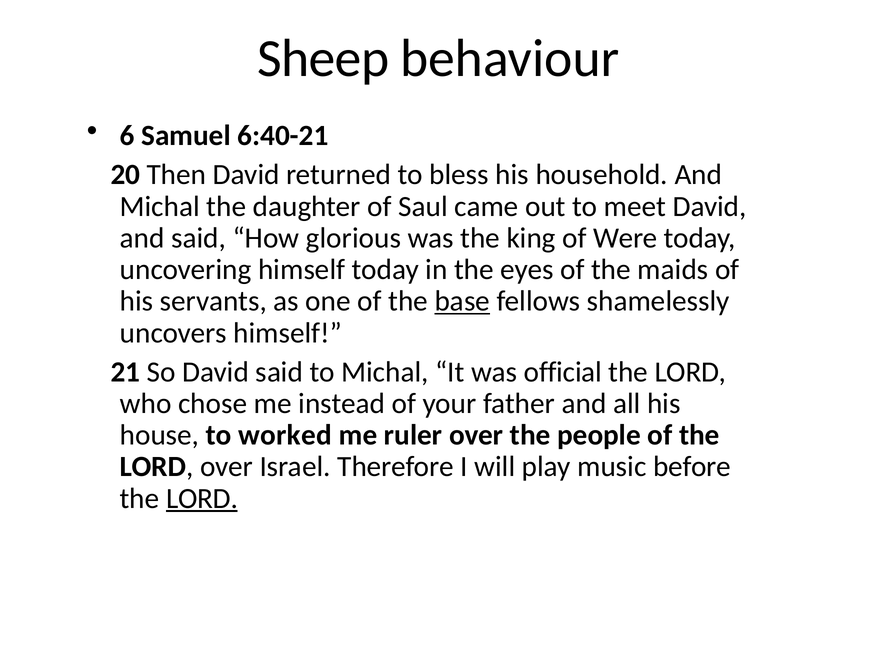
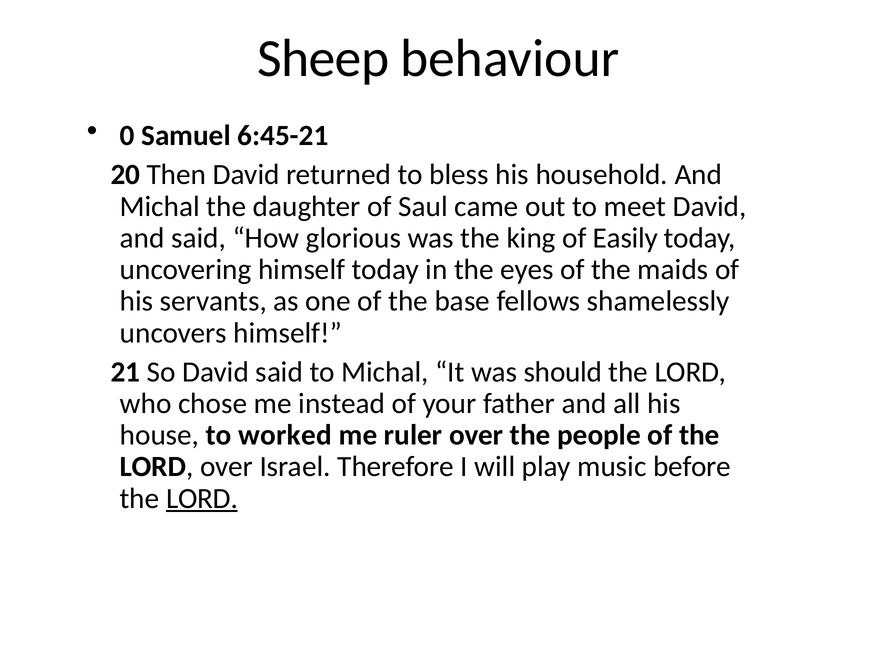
6: 6 -> 0 (127, 136)
6:40-21: 6:40-21 -> 6:45-21 (283, 136)
Were: Were -> Easily (625, 238)
base underline: present -> none (462, 301)
official: official -> should (563, 372)
